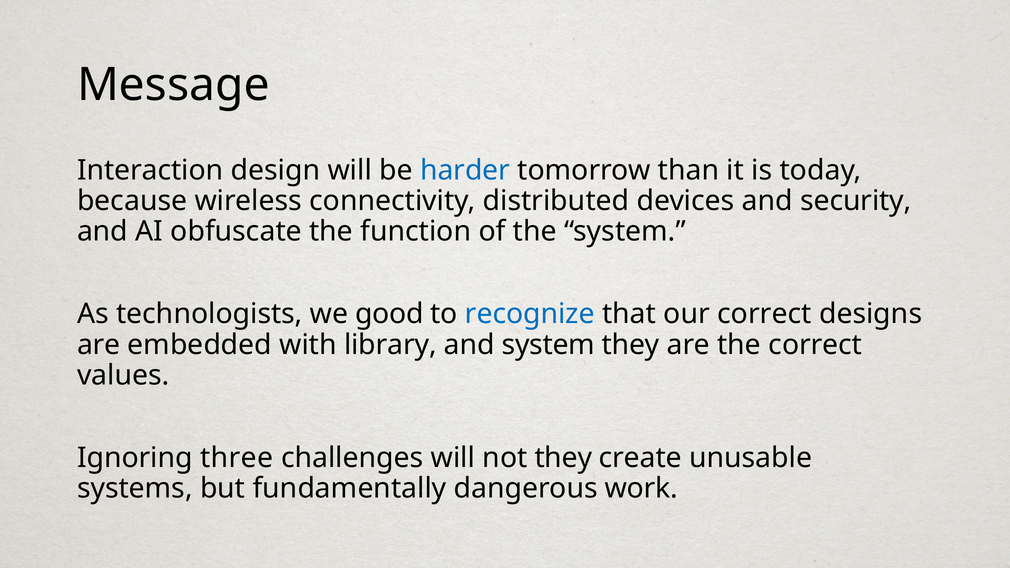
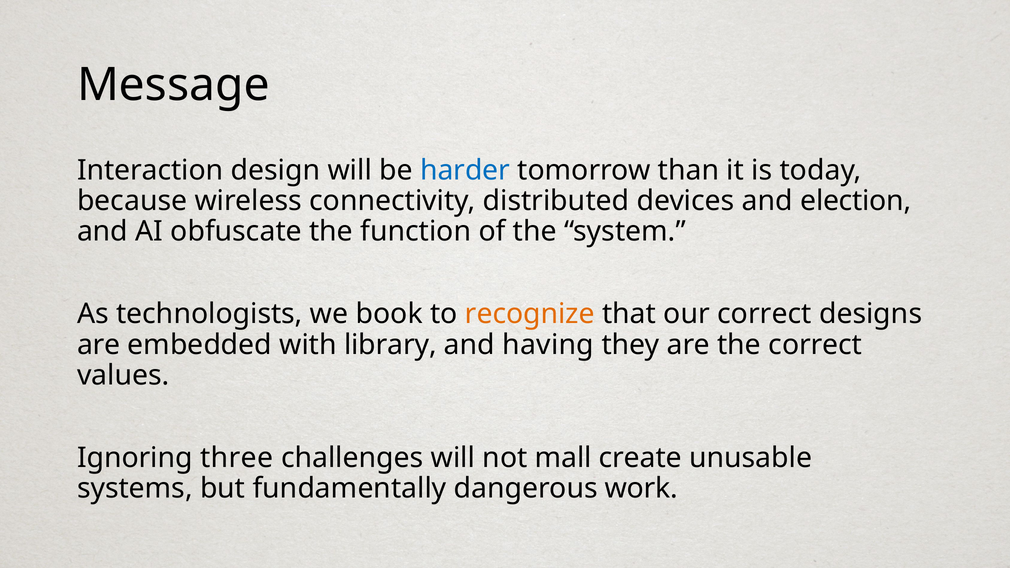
security: security -> election (856, 201)
good: good -> book (389, 314)
recognize colour: blue -> orange (530, 314)
and system: system -> having (548, 345)
not they: they -> mall (563, 458)
